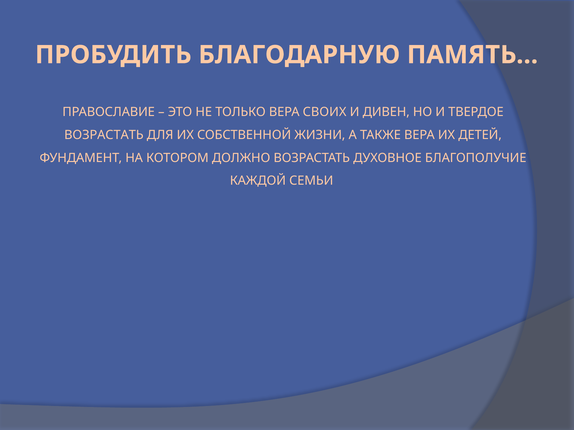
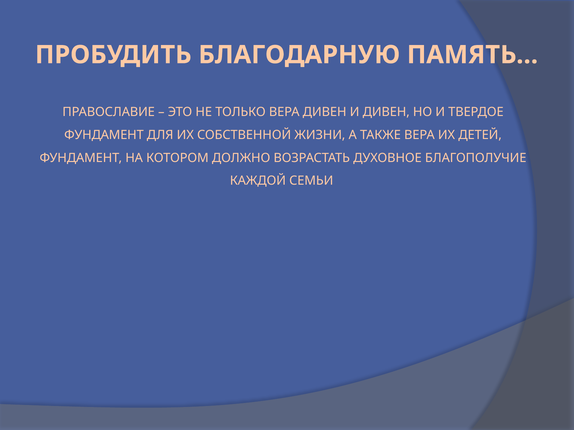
ВЕРА СВОИХ: СВОИХ -> ДИВЕН (325, 112)
ВОЗРАСТАТЬ: ВОЗРАСТАТЬ -> ФУНДАМЕНТ (104, 135)
